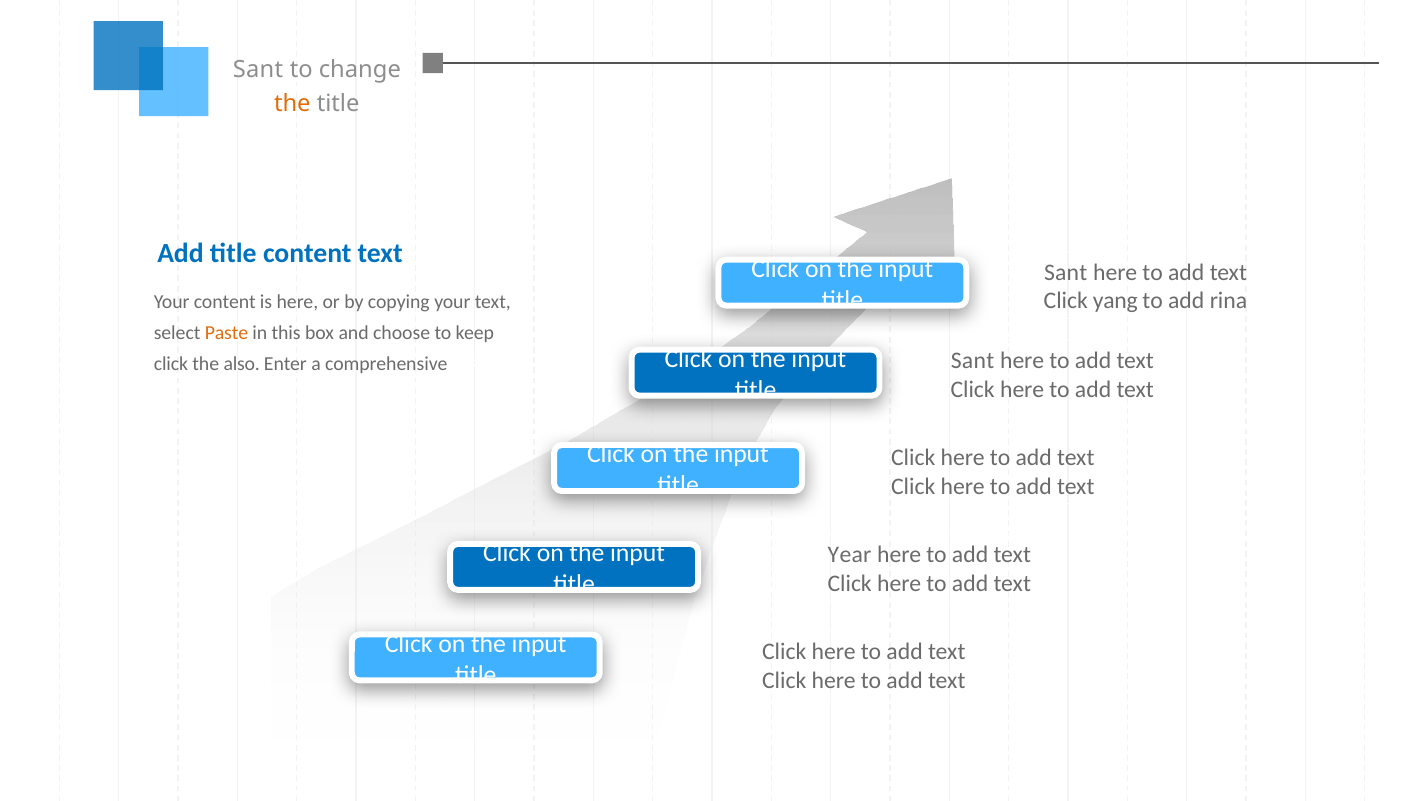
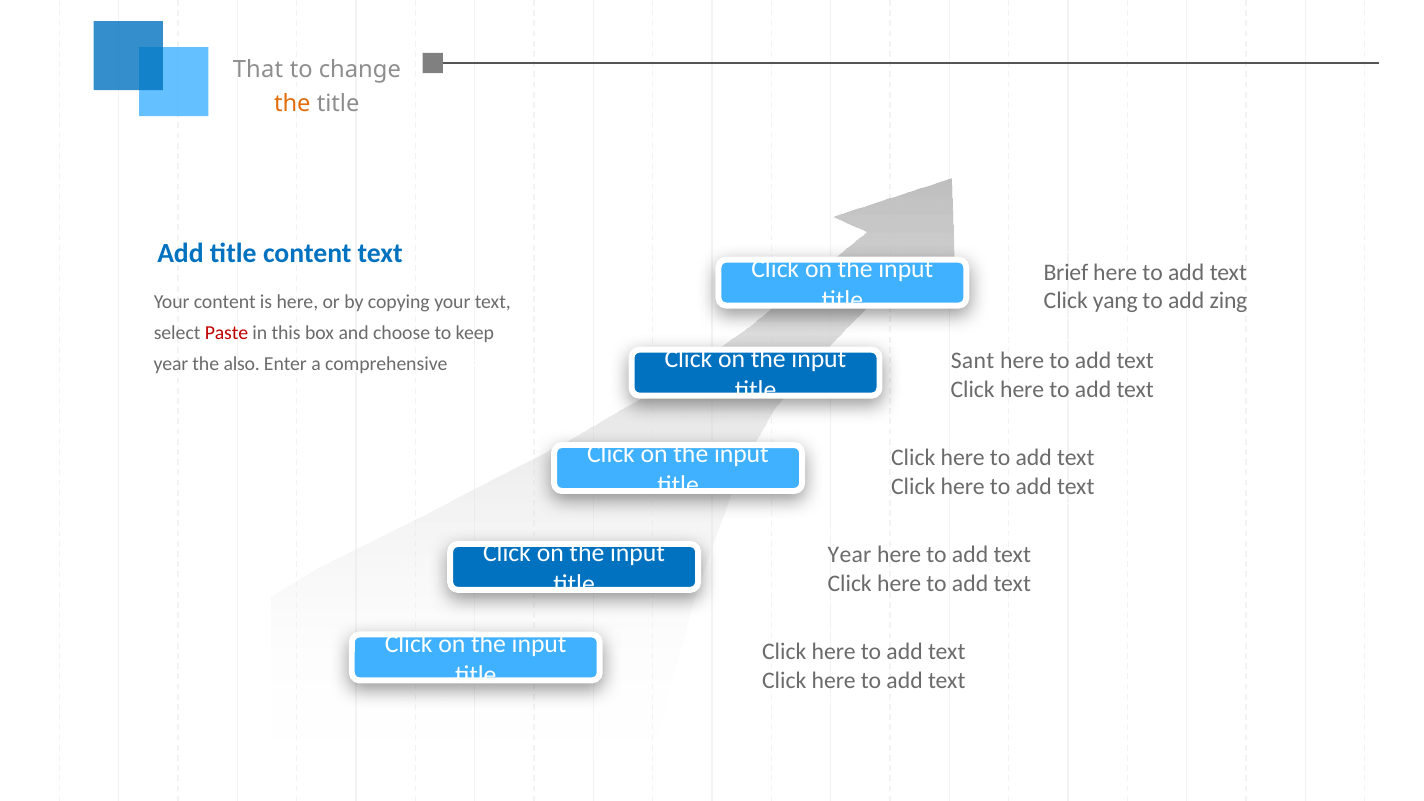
Sant: Sant -> That (258, 70)
Sant: Sant -> Brief (1066, 272)
rina: rina -> zing (1229, 301)
Paste colour: orange -> red (226, 333)
click: click -> year (171, 364)
